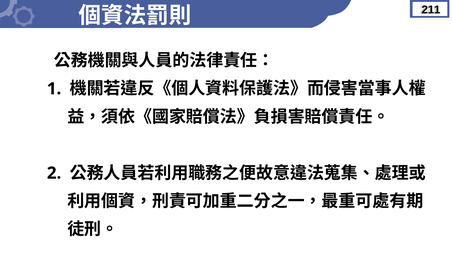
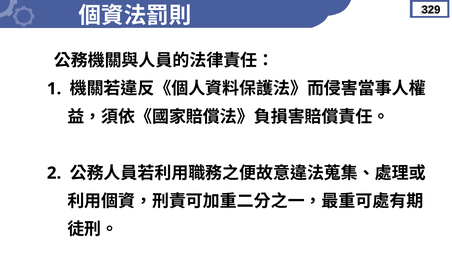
211: 211 -> 329 (431, 10)
